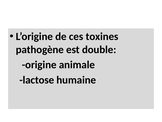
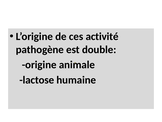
toxines: toxines -> activité (102, 36)
